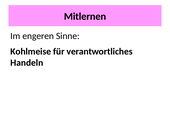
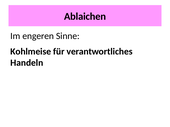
Mitlernen: Mitlernen -> Ablaichen (85, 16)
